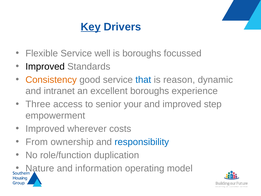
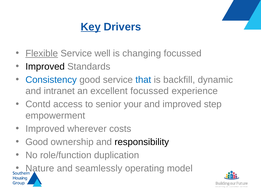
Flexible underline: none -> present (42, 53)
is boroughs: boroughs -> changing (142, 53)
Consistency colour: orange -> blue (51, 80)
reason: reason -> backfill (179, 80)
excellent boroughs: boroughs -> focussed (150, 91)
Three: Three -> Contd (38, 104)
From: From -> Good (37, 142)
responsibility colour: blue -> black (142, 142)
information: information -> seamlessly (99, 168)
